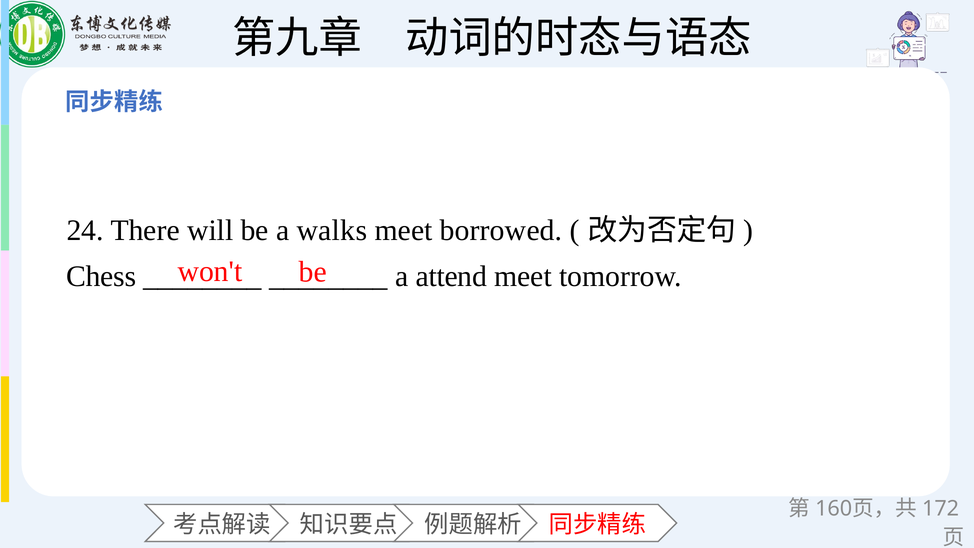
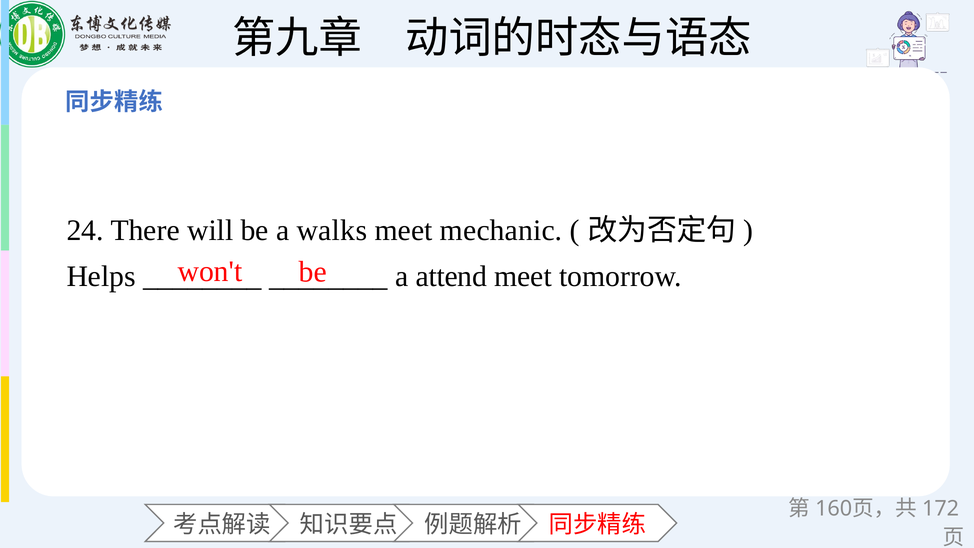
borrowed: borrowed -> mechanic (501, 230)
Chess: Chess -> Helps (101, 277)
